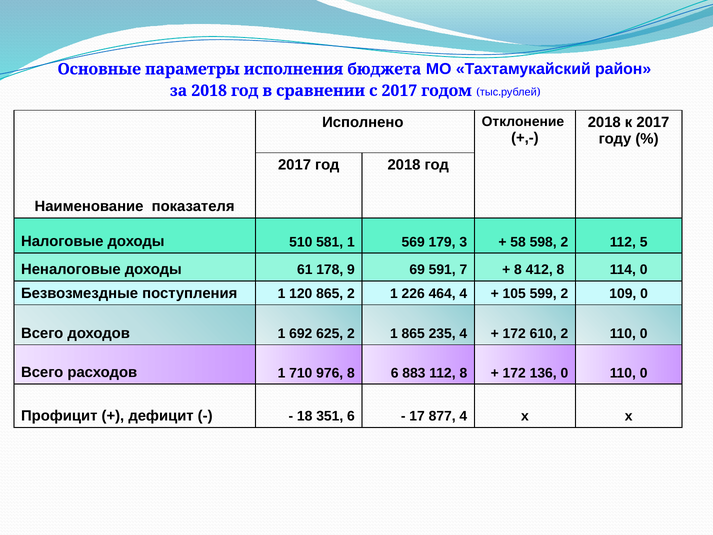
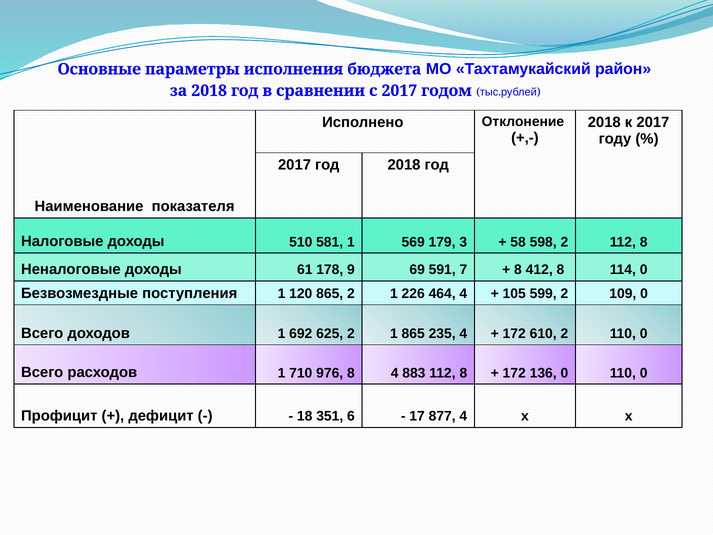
2 112 5: 5 -> 8 (644, 242)
8 6: 6 -> 4 (395, 373)
